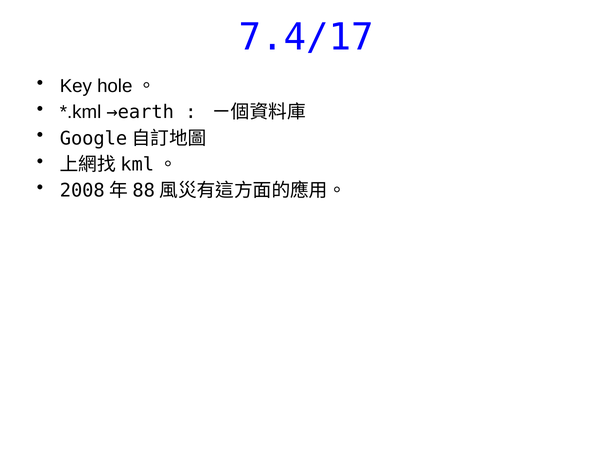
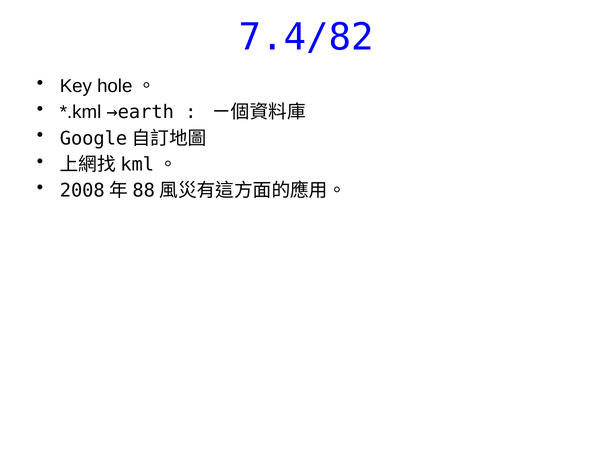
7.4/17: 7.4/17 -> 7.4/82 (306, 37)
